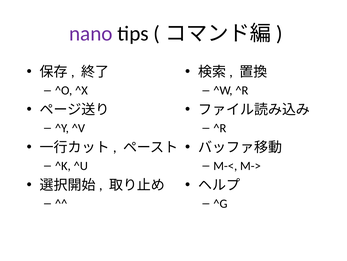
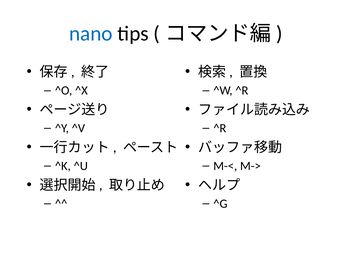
nano colour: purple -> blue (91, 34)
